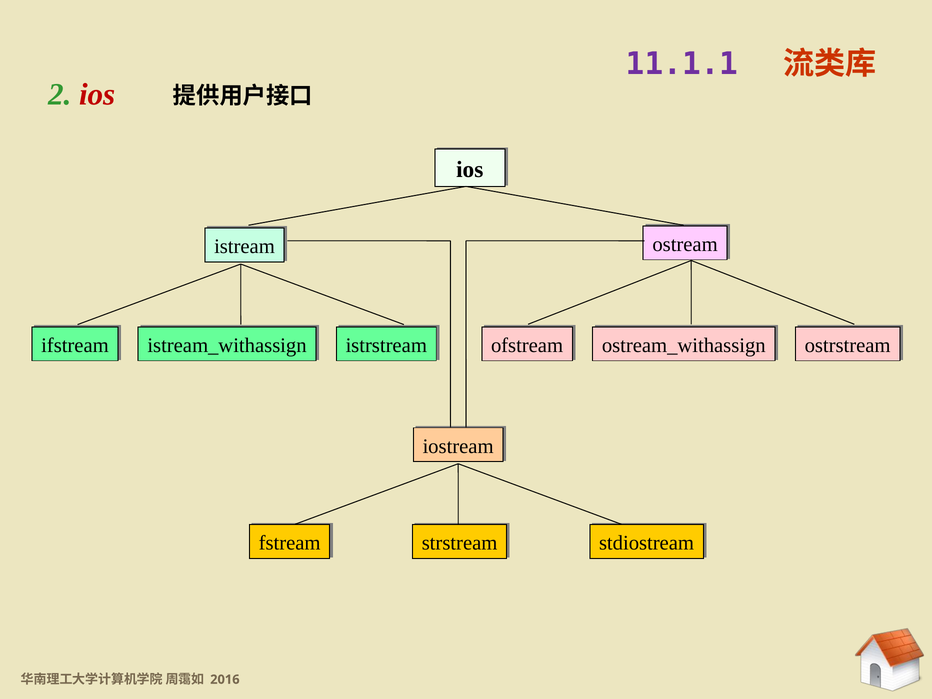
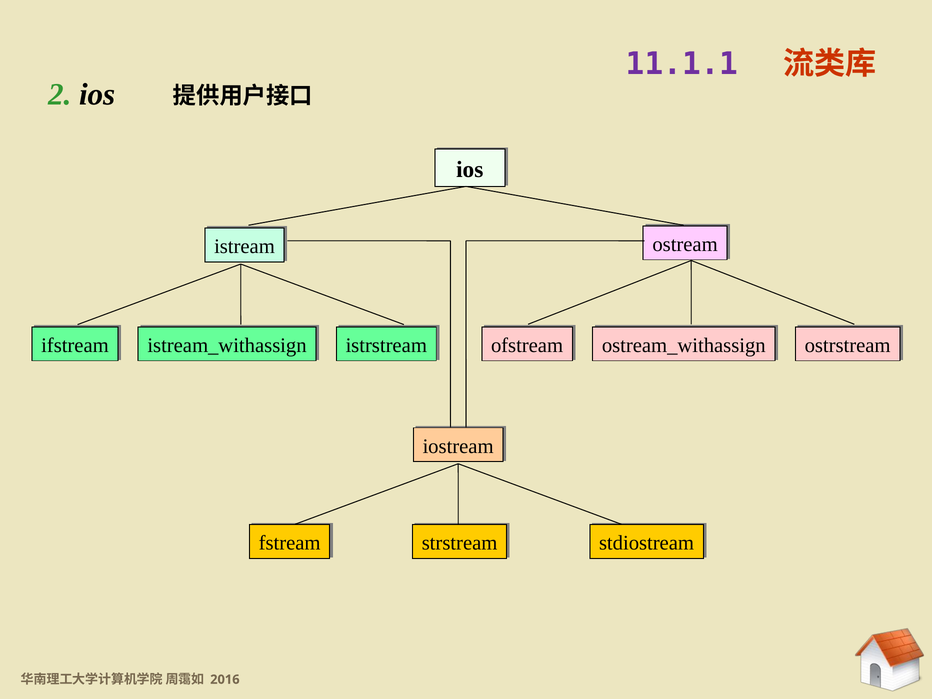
ios colour: red -> black (97, 94)
